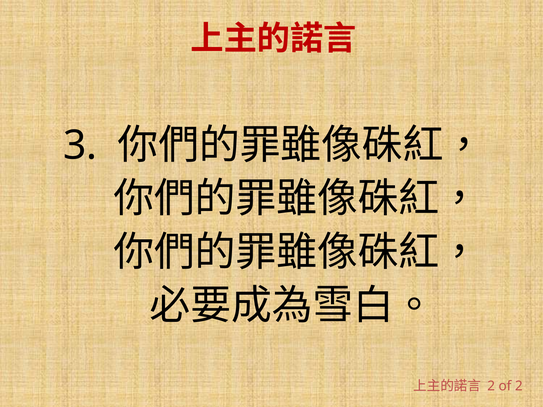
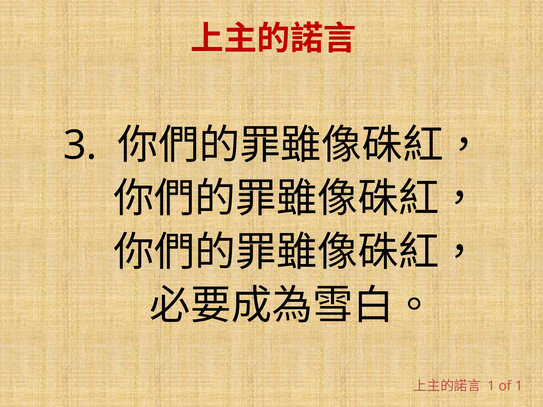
2: 2 -> 1 (491, 386)
of 2: 2 -> 1 (519, 386)
